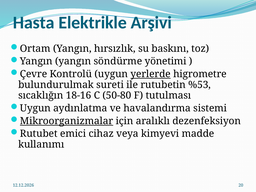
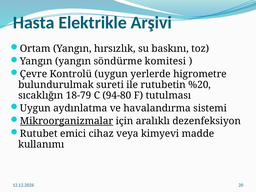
yönetimi: yönetimi -> komitesi (165, 61)
yerlerde underline: present -> none (151, 74)
%53: %53 -> %20 (200, 85)
18-16: 18-16 -> 18-79 (79, 95)
50-80: 50-80 -> 94-80 (117, 95)
